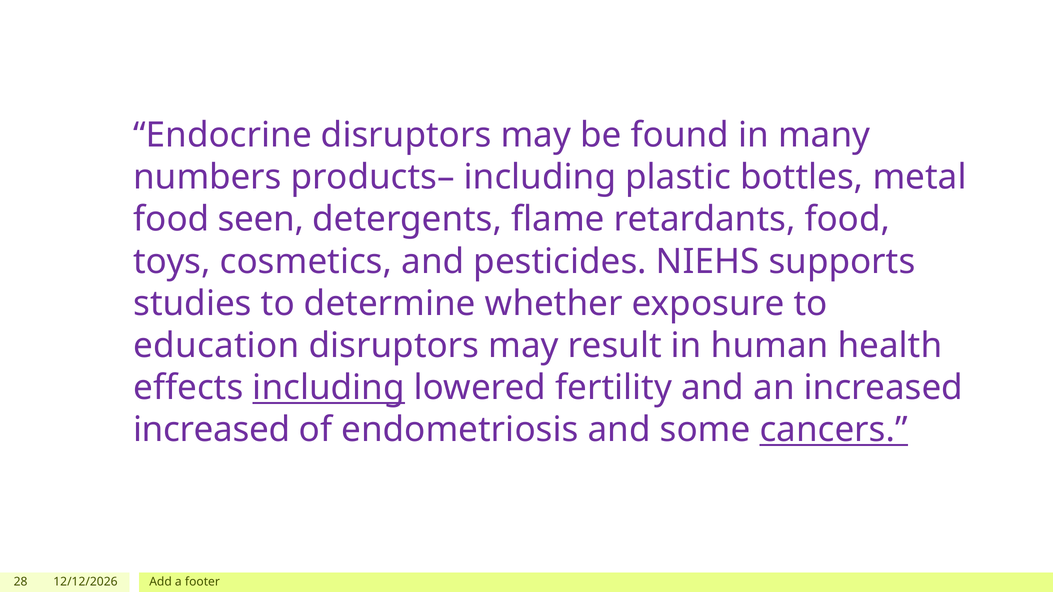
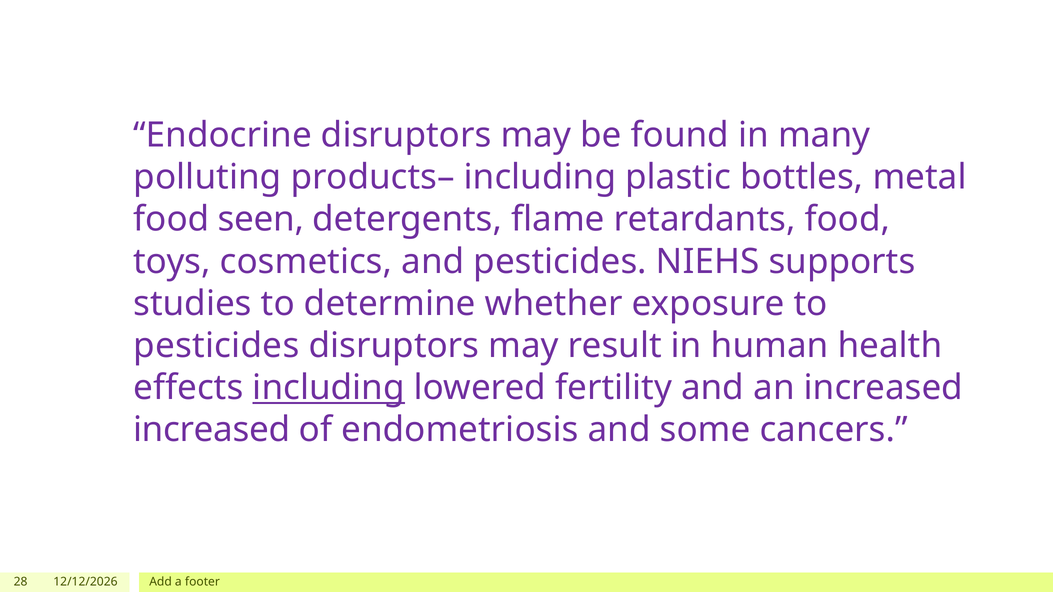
numbers: numbers -> polluting (207, 177)
education: education -> pesticides (216, 346)
cancers underline: present -> none (834, 430)
